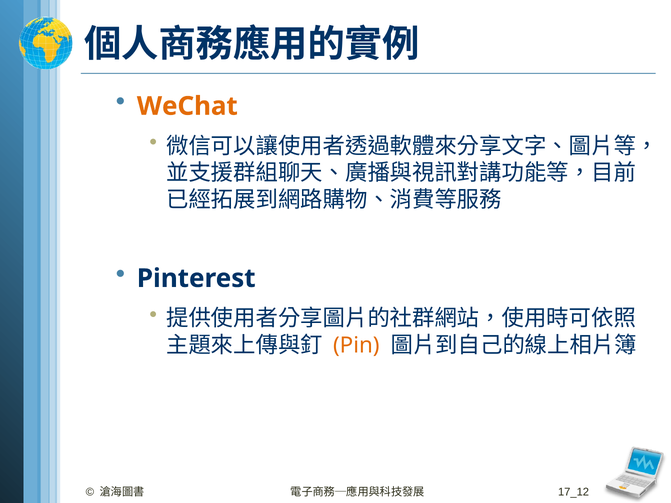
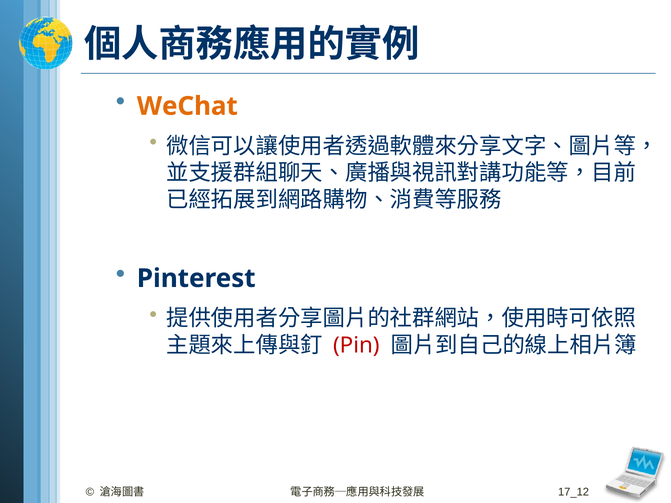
Pin colour: orange -> red (356, 345)
